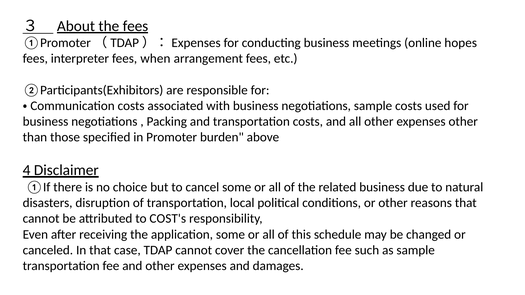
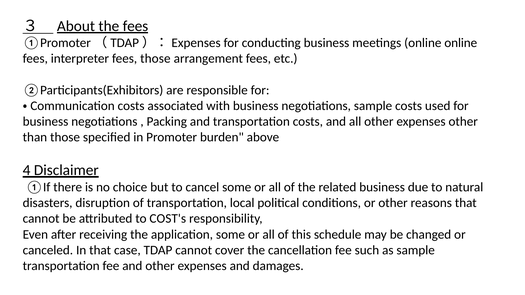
online hopes: hopes -> online (461, 43)
fees when: when -> those (155, 59)
